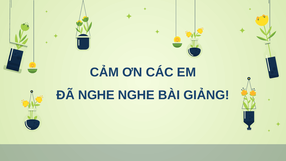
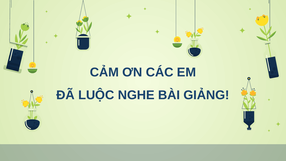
ĐÃ NGHE: NGHE -> LUỘC (96, 95)
